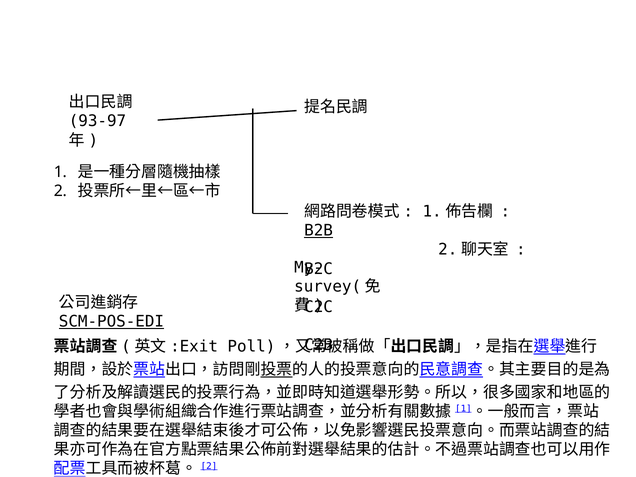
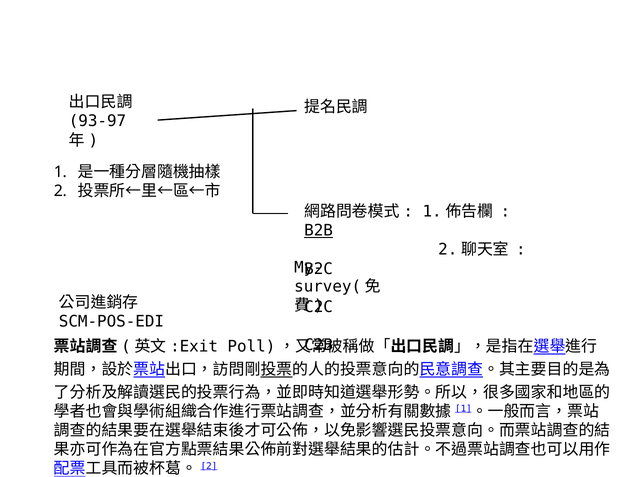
SCM-POS-EDI underline: present -> none (111, 322)
